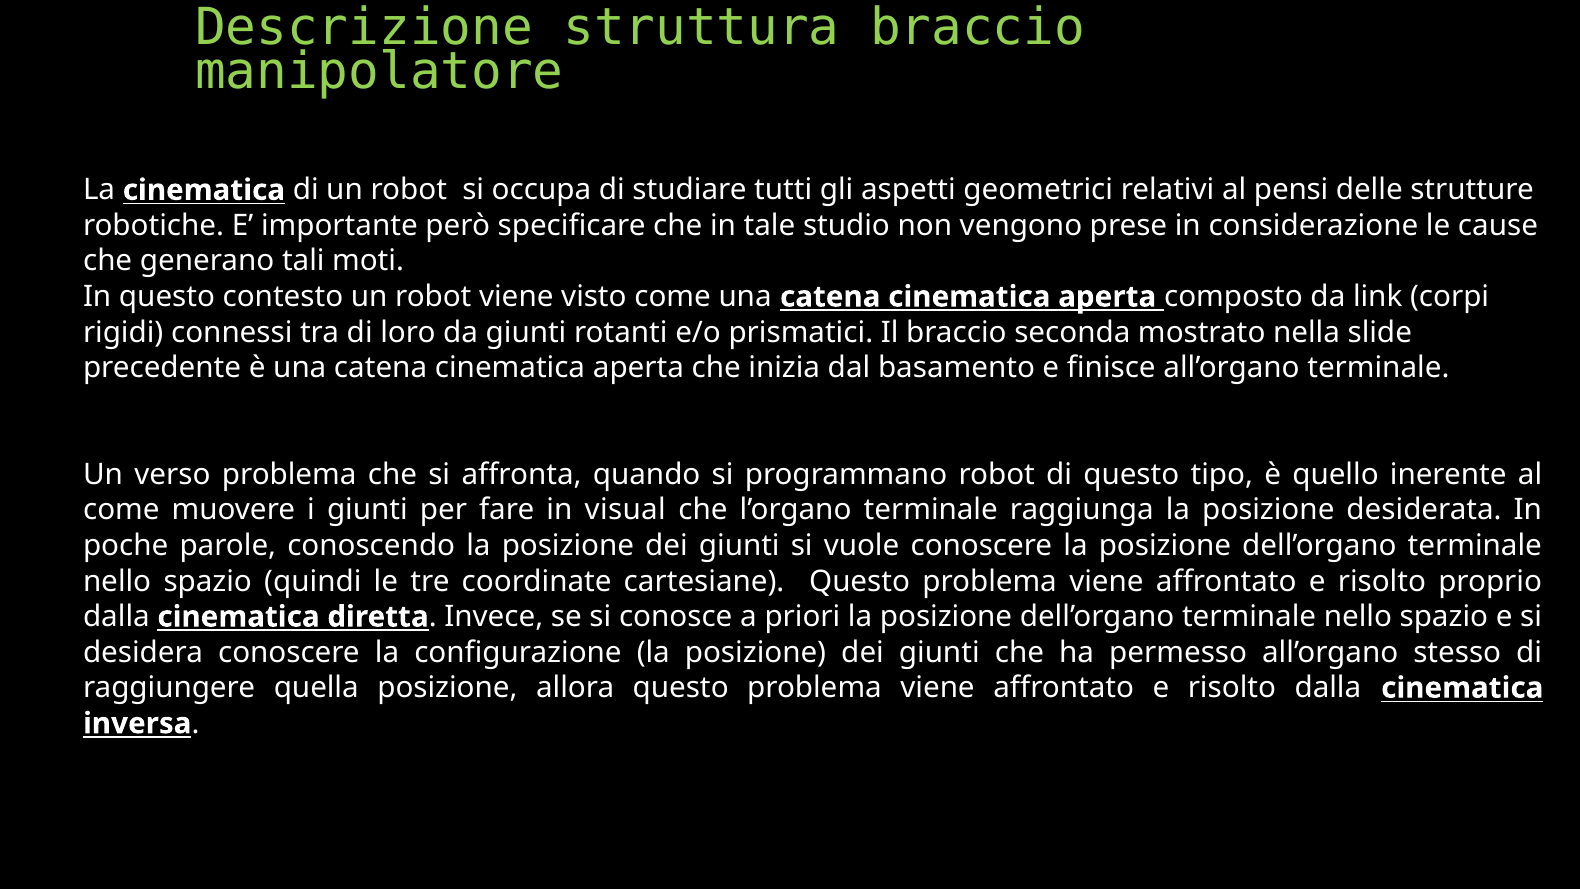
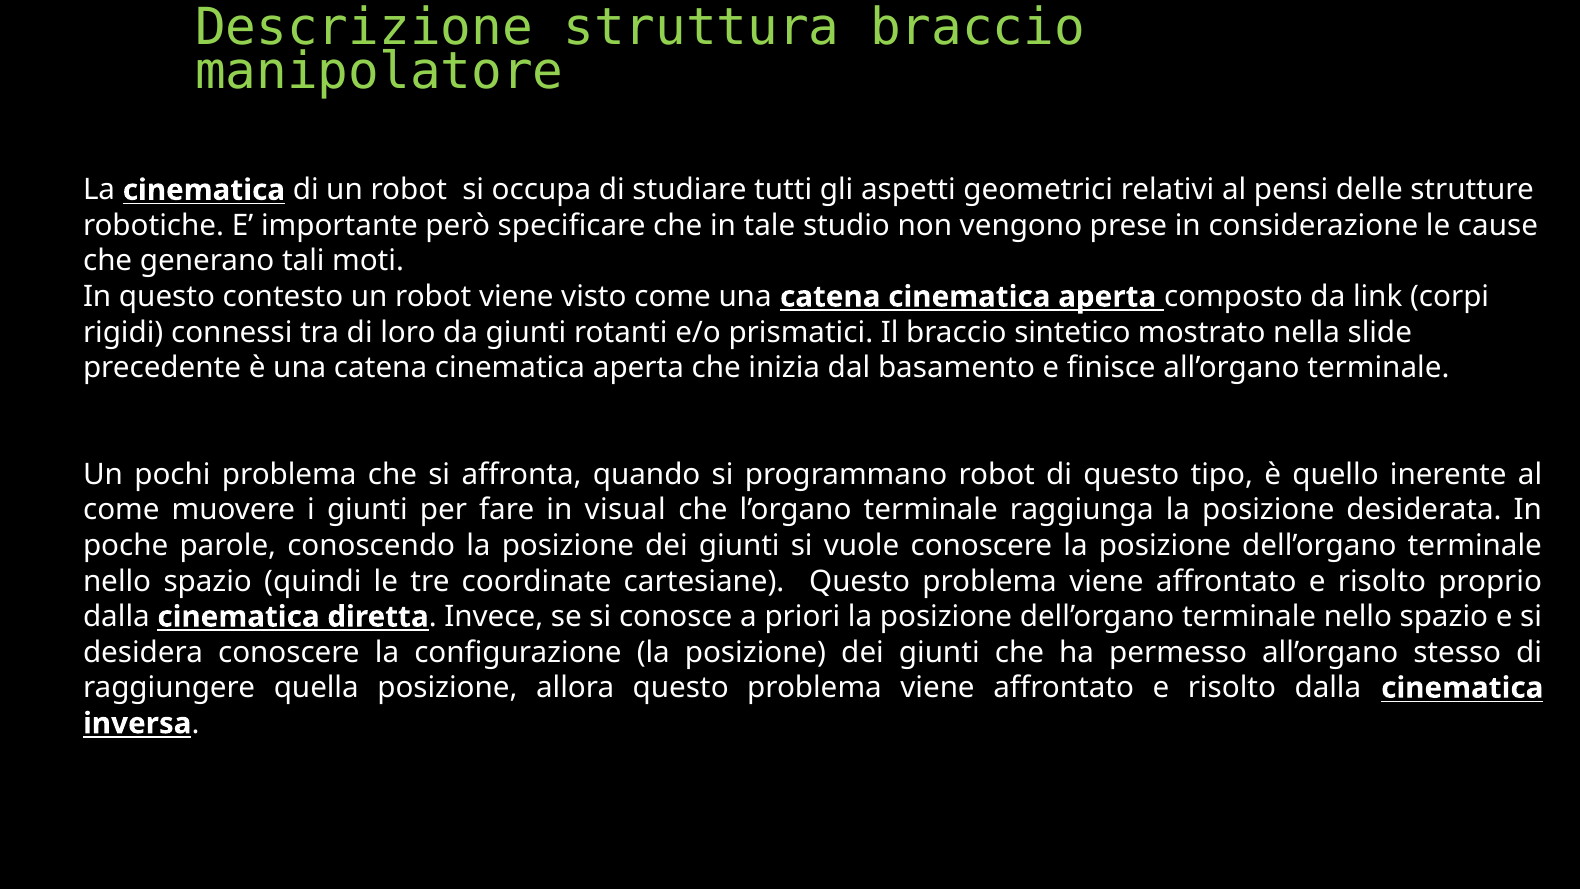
seconda: seconda -> sintetico (1072, 332)
verso: verso -> pochi (172, 474)
